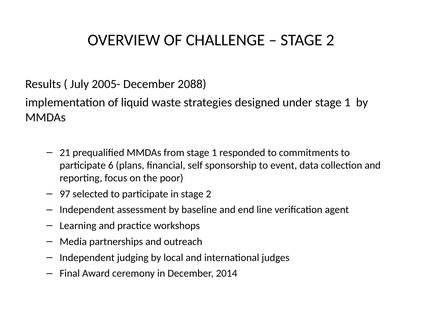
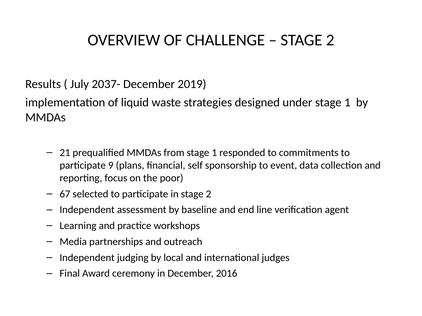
2005-: 2005- -> 2037- (106, 84)
2088: 2088 -> 2019 (192, 84)
6: 6 -> 9 (111, 166)
97: 97 -> 67 (65, 194)
2014: 2014 -> 2016 (227, 274)
